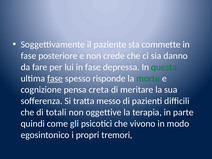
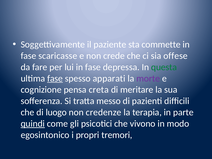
posteriore: posteriore -> scaricasse (58, 56)
danno: danno -> offese (176, 56)
risponde: risponde -> apparati (109, 78)
morte colour: green -> purple (148, 78)
totali: totali -> luogo (56, 112)
oggettive: oggettive -> credenze (104, 112)
quindi underline: none -> present (33, 124)
